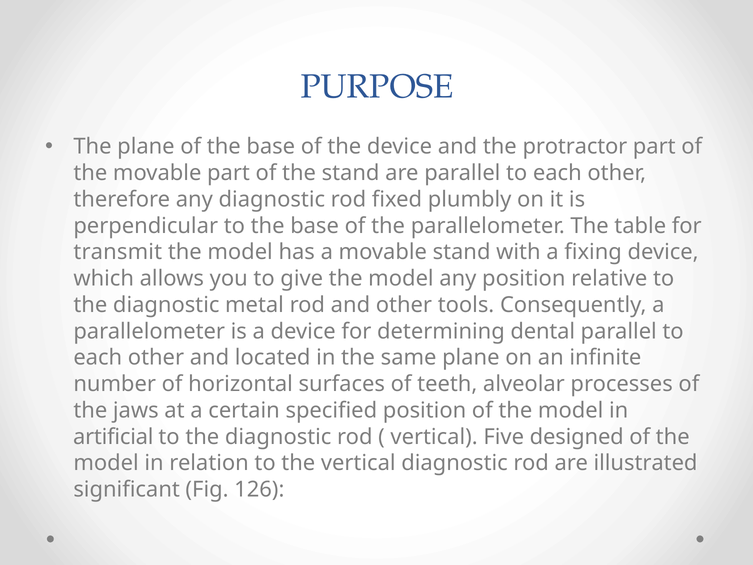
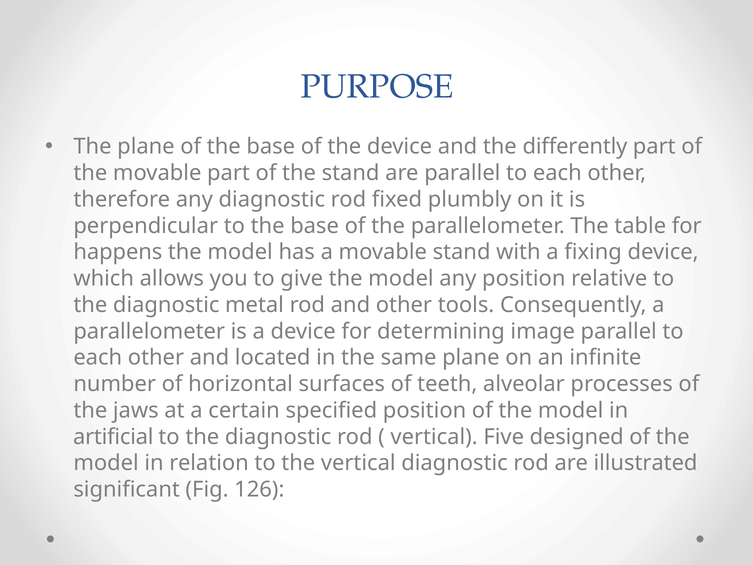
protractor: protractor -> differently (575, 147)
transmit: transmit -> happens (118, 252)
dental: dental -> image (543, 331)
